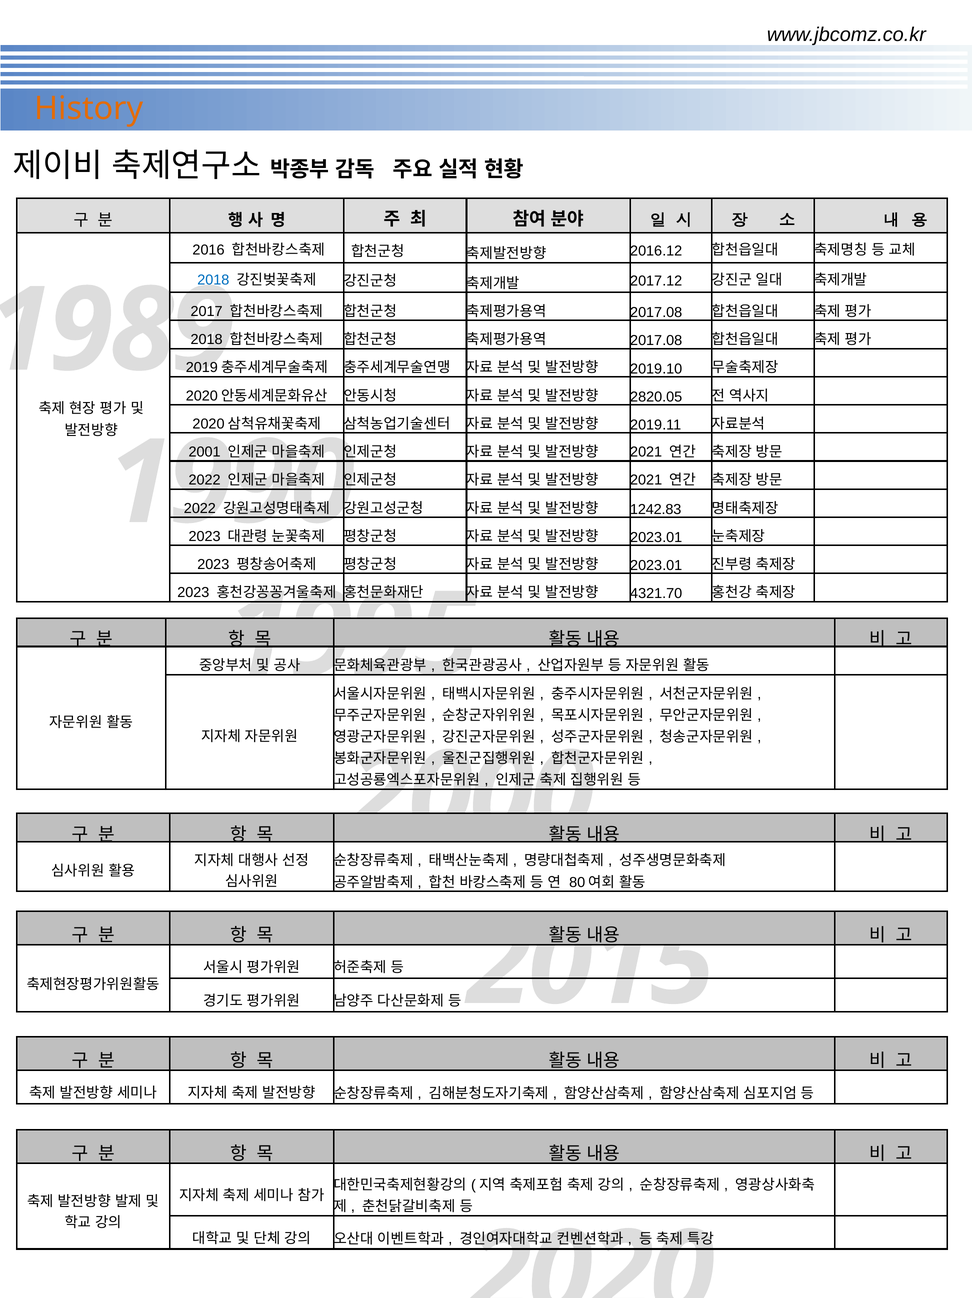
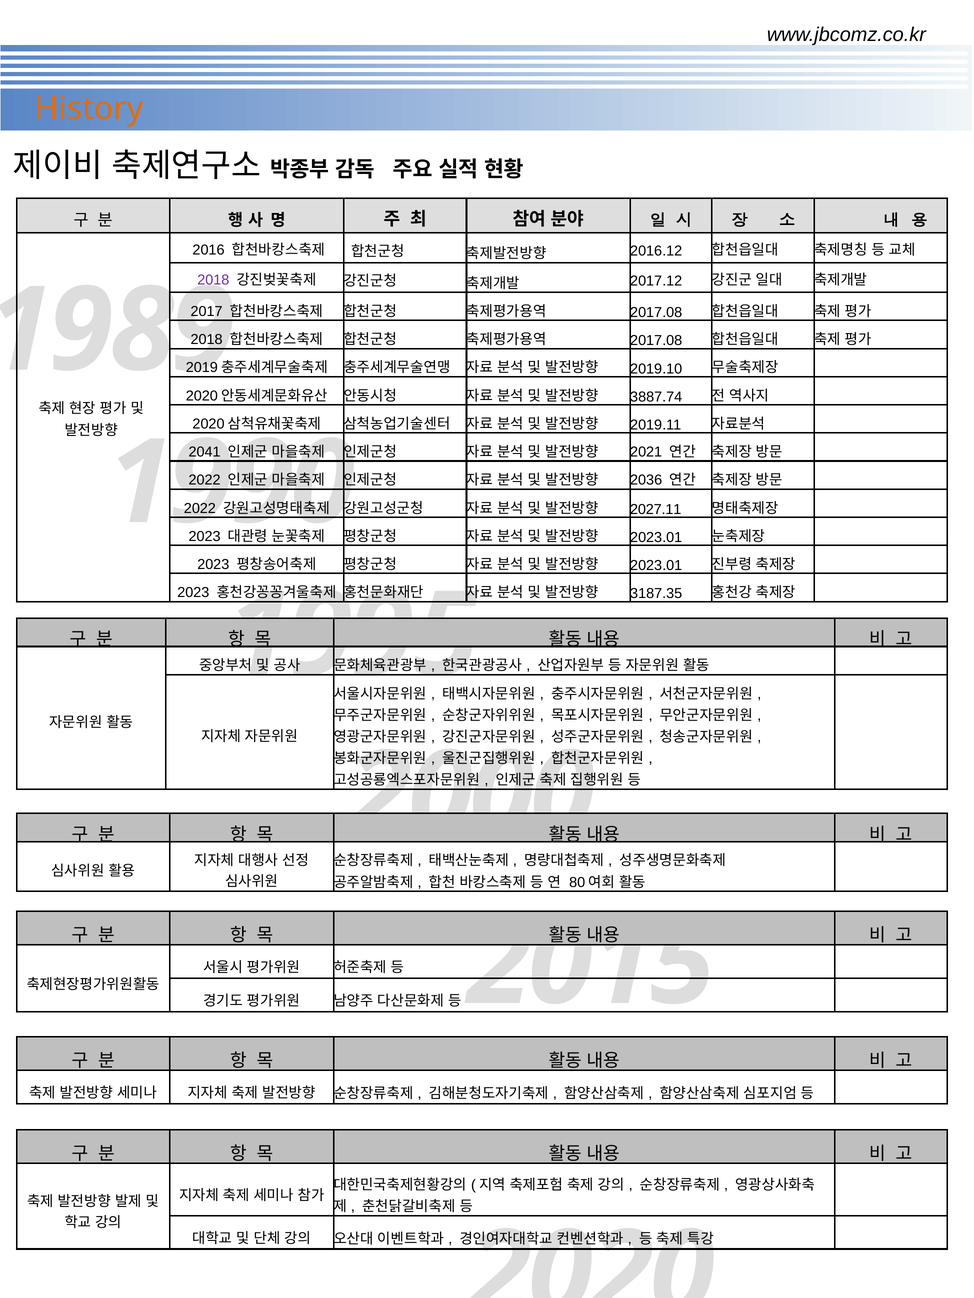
2018 colour: blue -> purple (213, 280)
2820.05: 2820.05 -> 3887.74 (656, 397)
2001: 2001 -> 2041 (205, 452)
2021: 2021 -> 2036 (646, 480)
1242.83: 1242.83 -> 2027.11 (656, 510)
4321.70: 4321.70 -> 3187.35 (656, 594)
